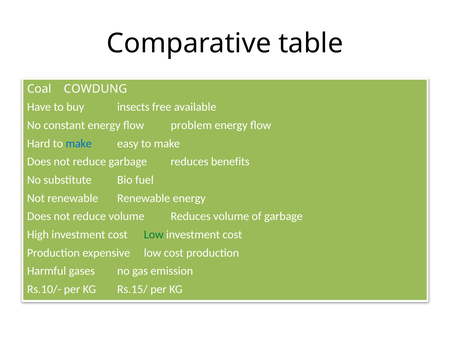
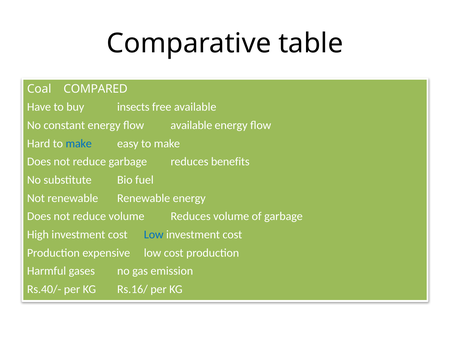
COWDUNG: COWDUNG -> COMPARED (96, 89)
flow problem: problem -> available (191, 125)
Low colour: green -> blue (154, 235)
Rs.10/-: Rs.10/- -> Rs.40/- (44, 290)
Rs.15/: Rs.15/ -> Rs.16/ (132, 290)
